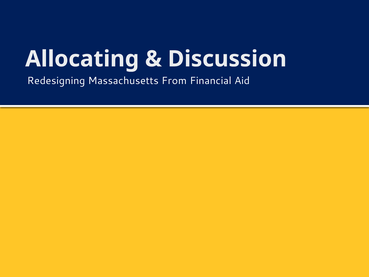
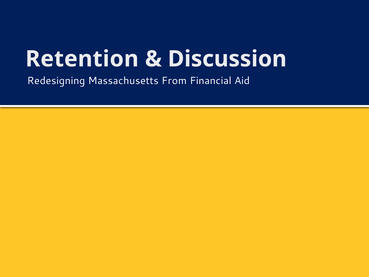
Allocating: Allocating -> Retention (82, 59)
